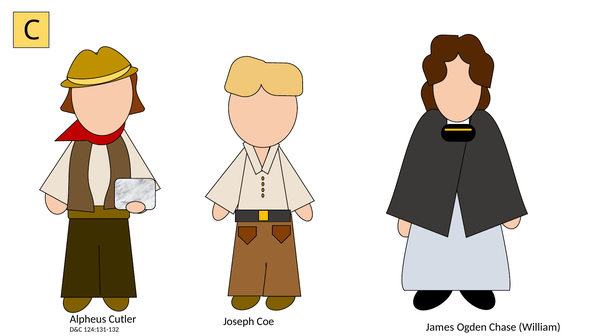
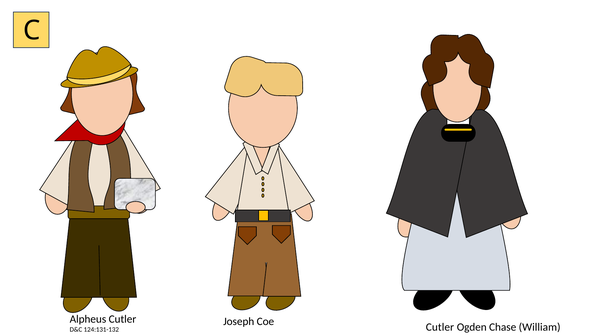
James: James -> Cutler (440, 327)
